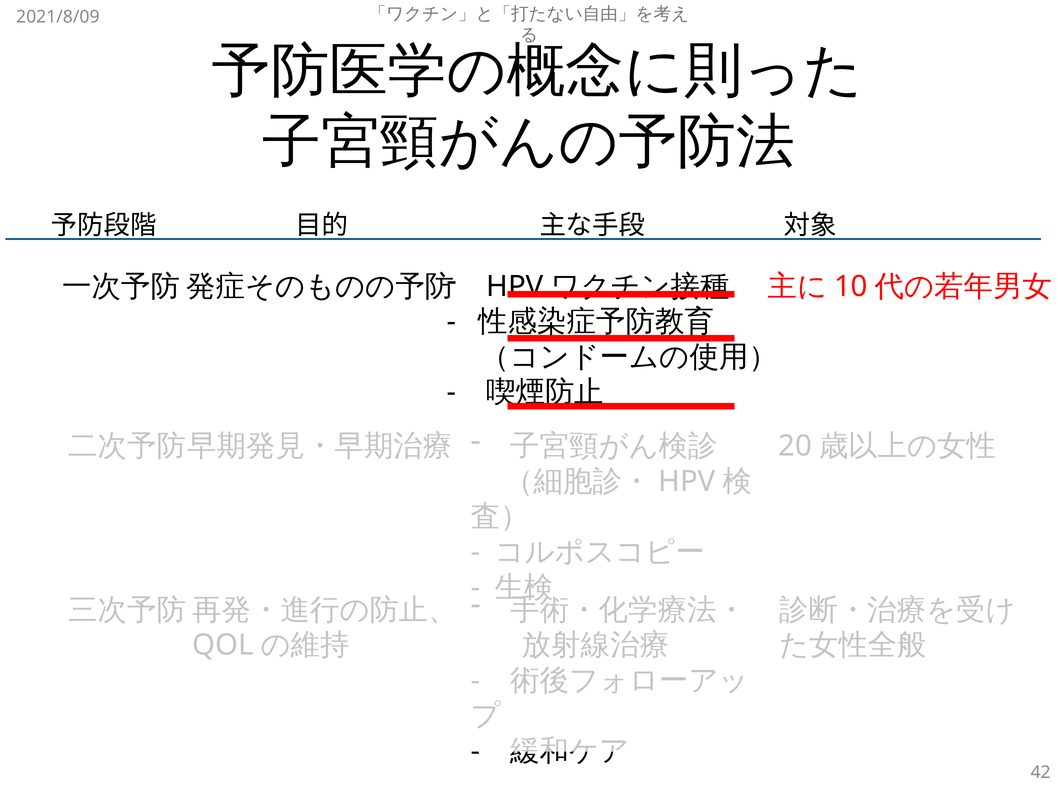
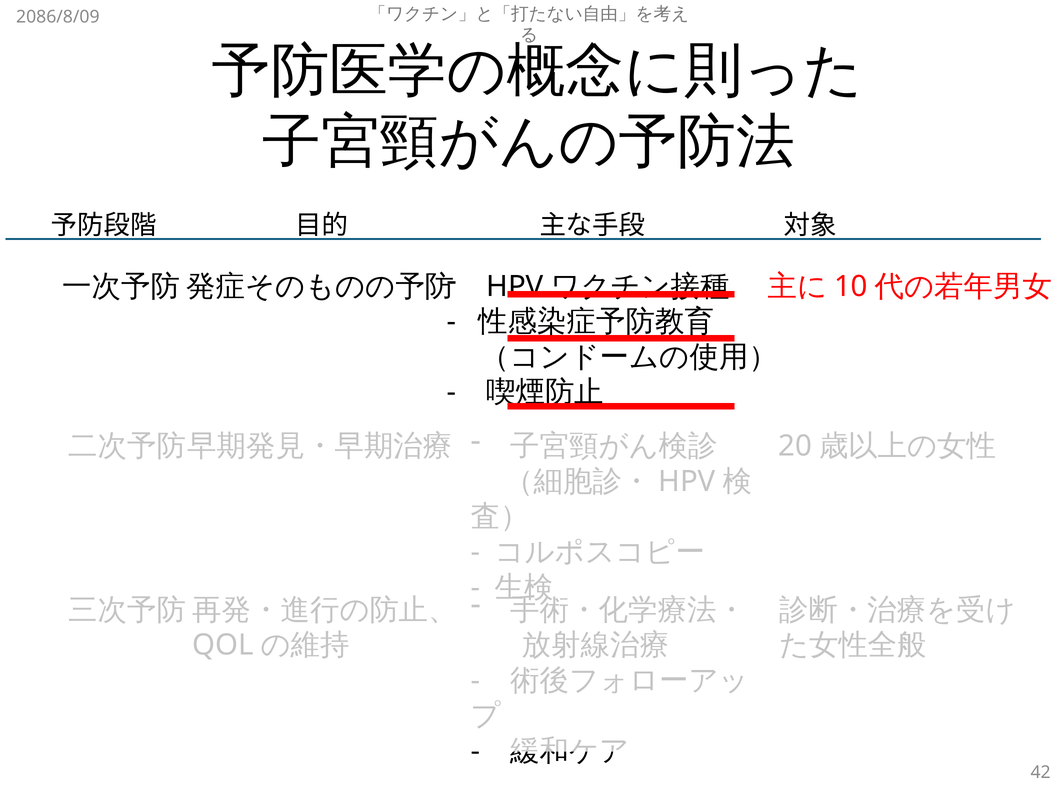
2021/8/09: 2021/8/09 -> 2086/8/09 (58, 17)
